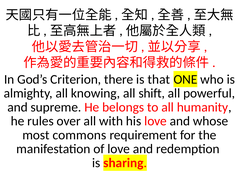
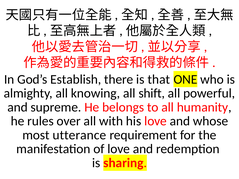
Criterion: Criterion -> Establish (76, 79)
commons: commons -> utterance (79, 135)
